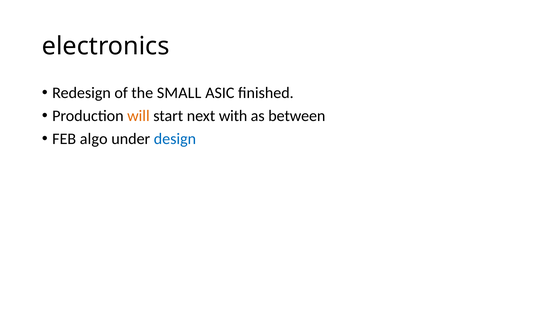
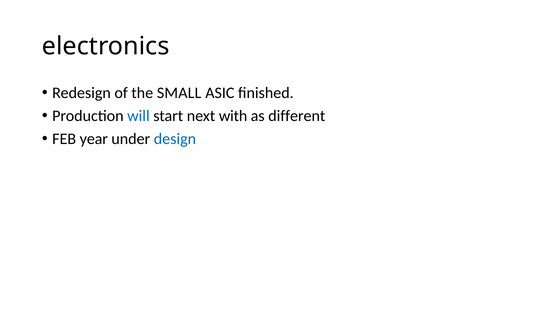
will colour: orange -> blue (138, 116)
between: between -> different (297, 116)
algo: algo -> year (94, 139)
